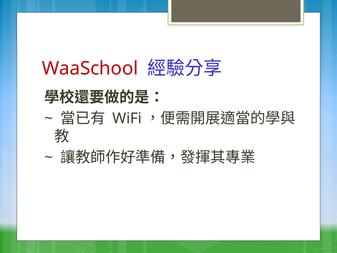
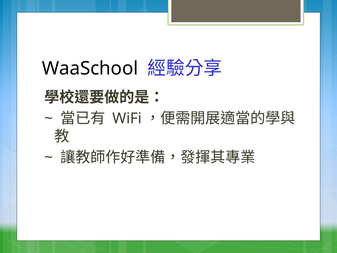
WaaSchool colour: red -> black (90, 68)
